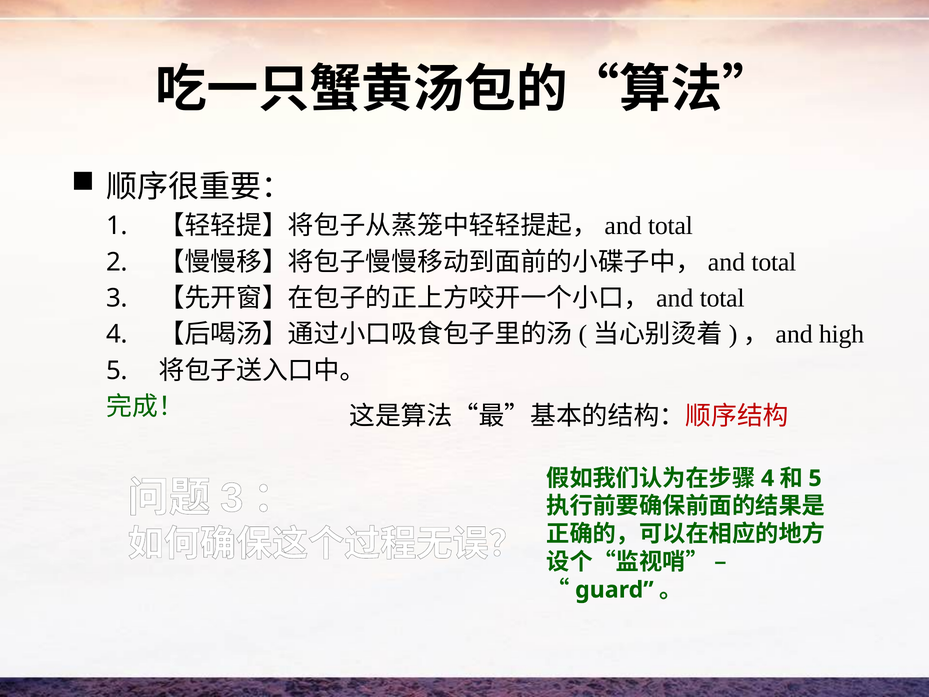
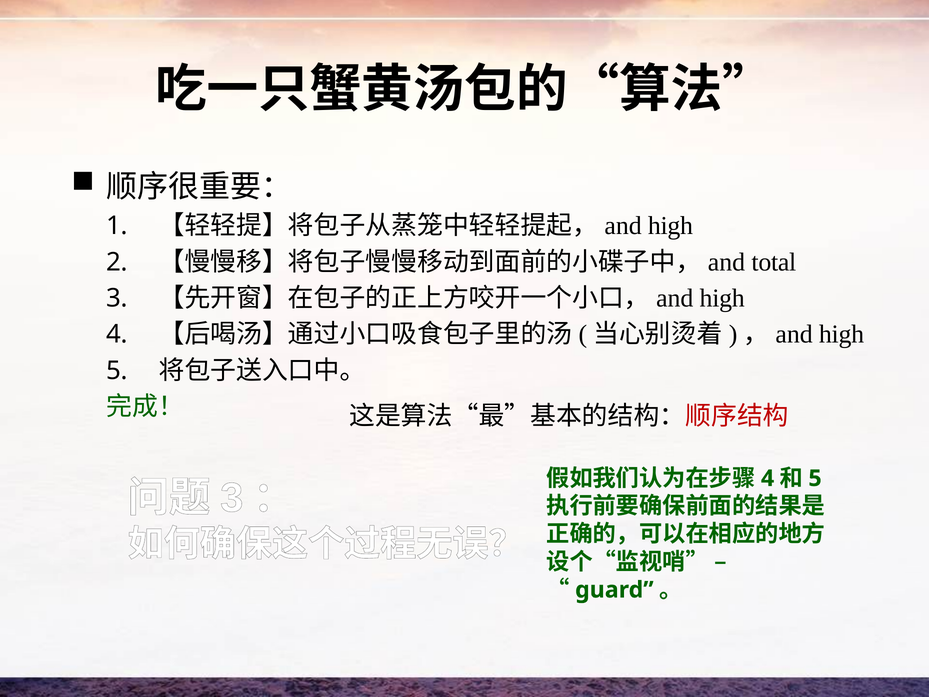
total: total -> high (670, 226)
total: total -> high (722, 298)
